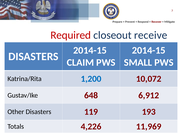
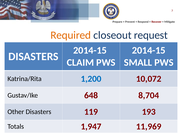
Required colour: red -> orange (71, 35)
receive: receive -> request (151, 35)
6,912: 6,912 -> 8,704 (149, 96)
4,226: 4,226 -> 1,947 (91, 127)
